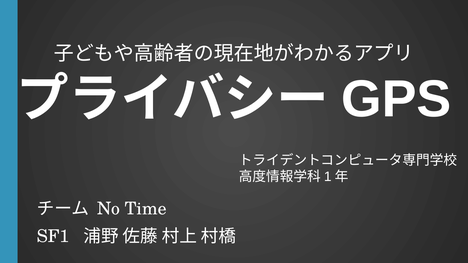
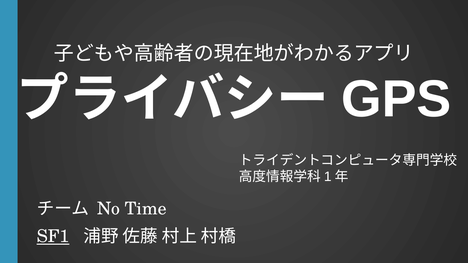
SF1 underline: none -> present (53, 237)
